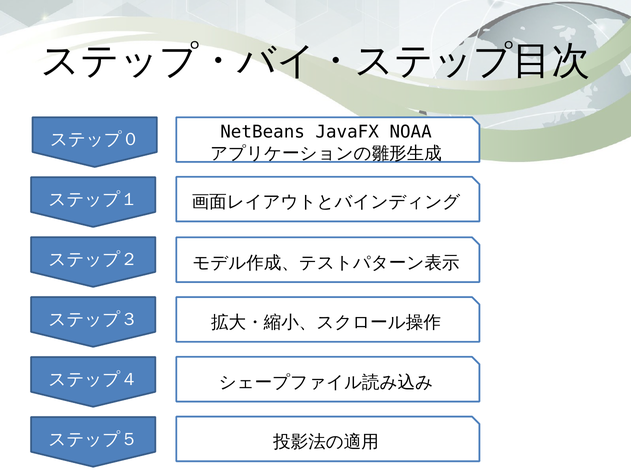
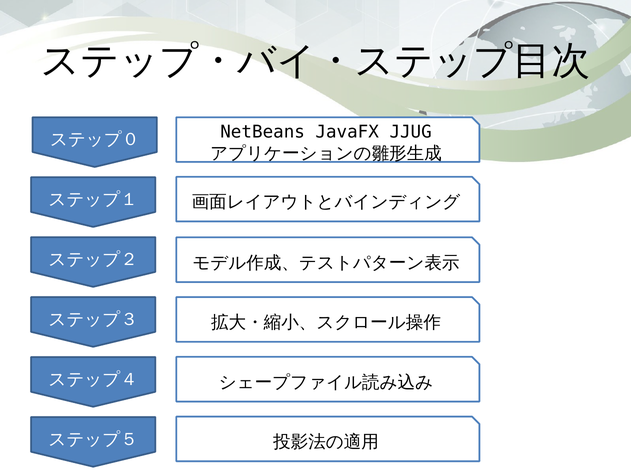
NOAA: NOAA -> JJUG (411, 132)
